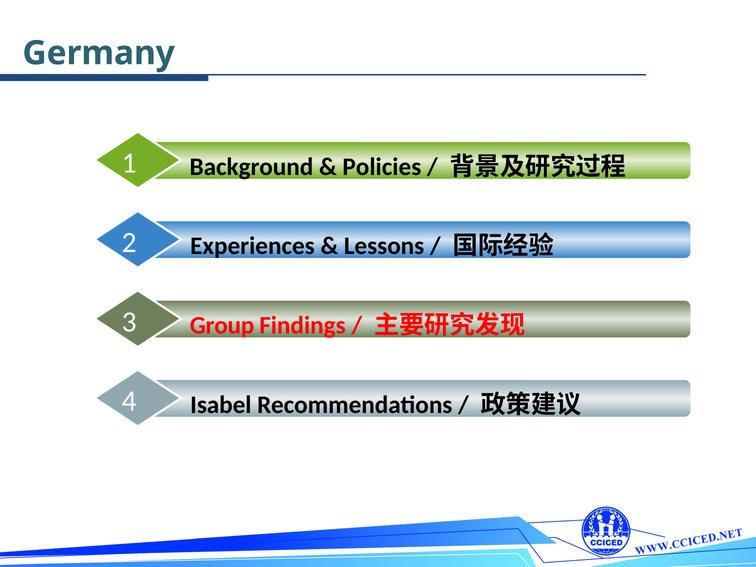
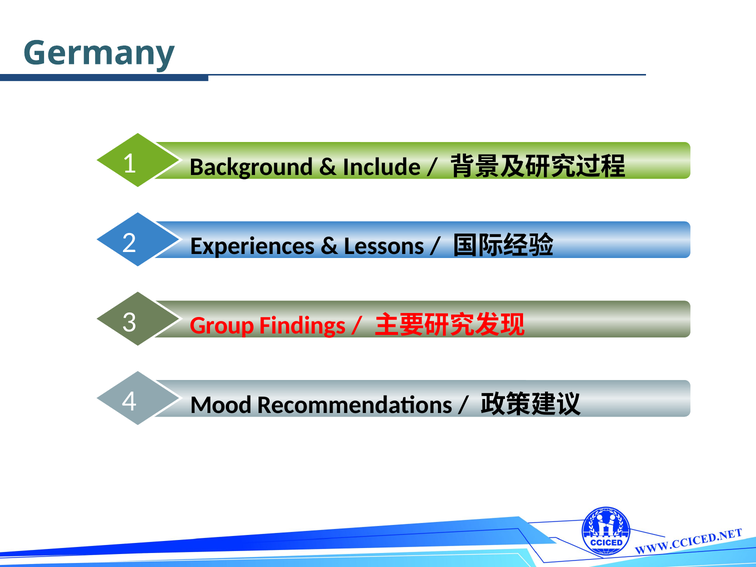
Policies: Policies -> Include (382, 167)
Isabel: Isabel -> Mood (221, 405)
